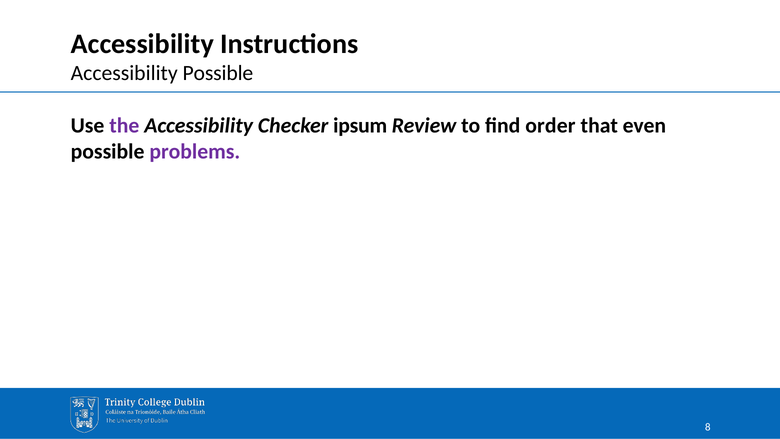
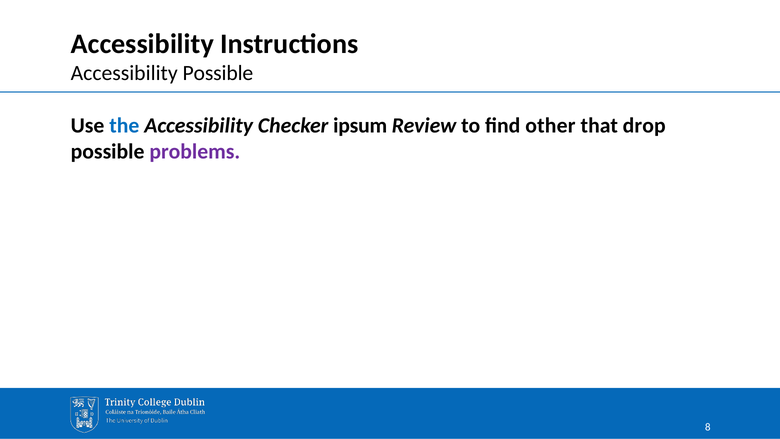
the colour: purple -> blue (124, 126)
order: order -> other (550, 126)
even: even -> drop (644, 126)
